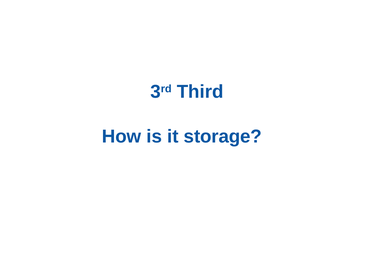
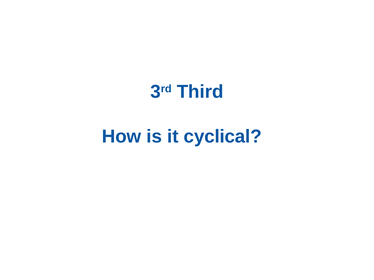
storage: storage -> cyclical (223, 137)
